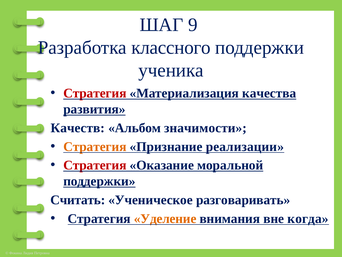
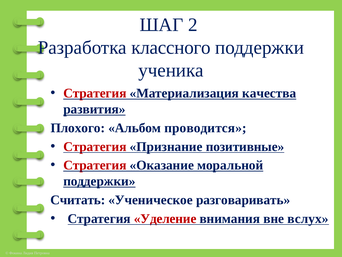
9: 9 -> 2 (193, 25)
Качеств: Качеств -> Плохого (78, 128)
значимости: значимости -> проводится (205, 128)
Стратегия colour: orange -> red (95, 146)
реализации: реализации -> позитивные (245, 146)
Уделение colour: orange -> red (165, 218)
когда: когда -> вслух (308, 218)
